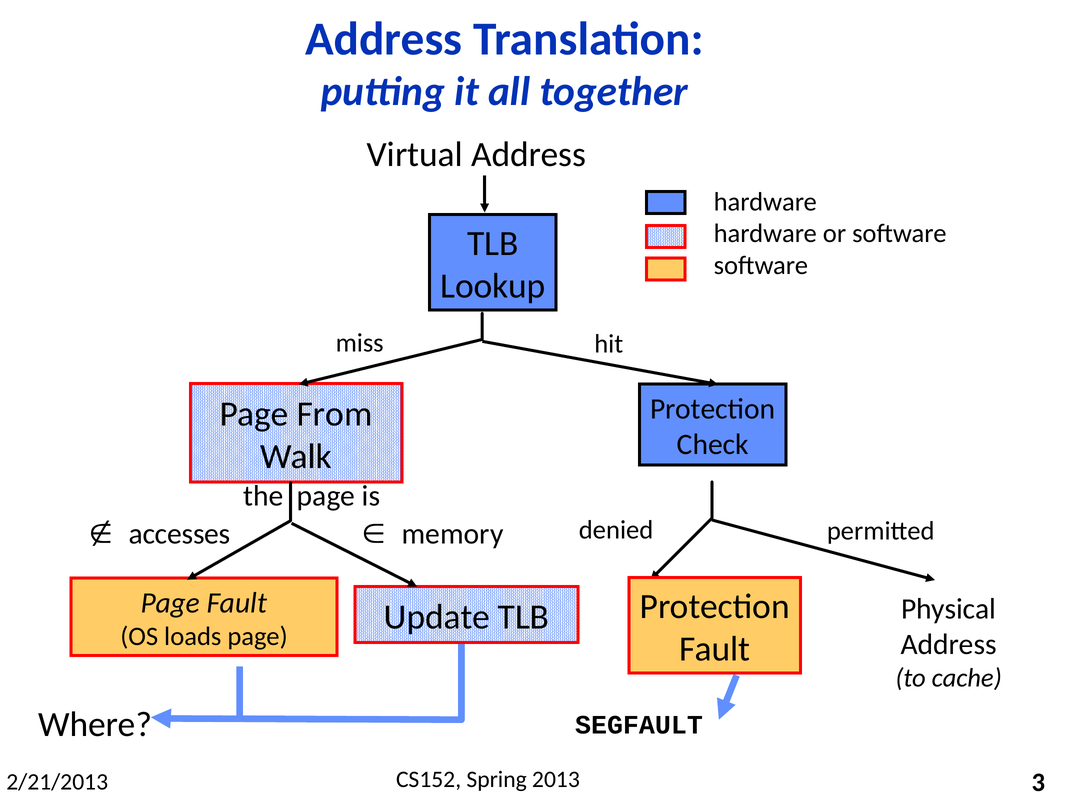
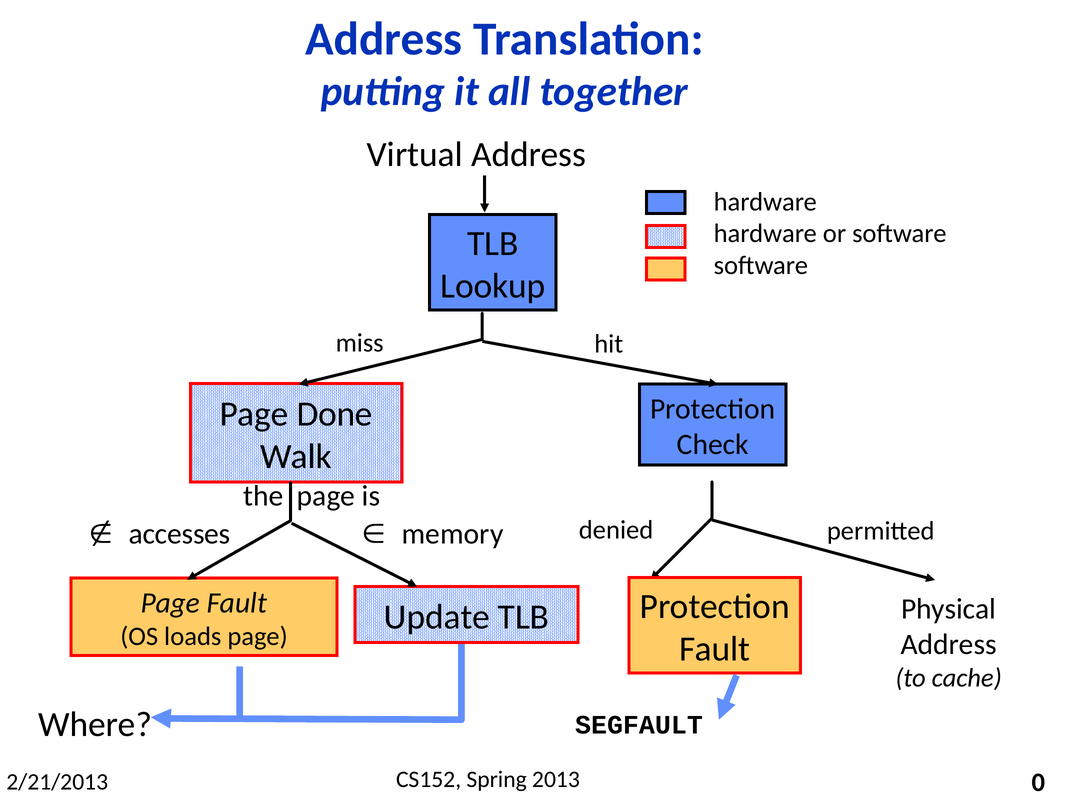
From: From -> Done (335, 414)
3: 3 -> 0 (1039, 783)
